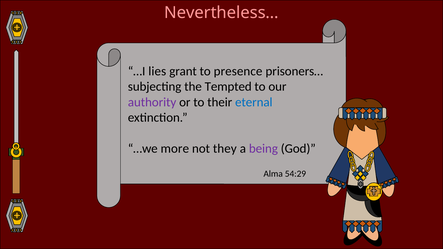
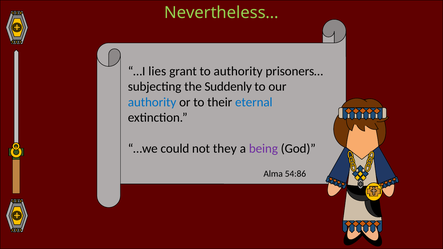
Nevertheless… colour: pink -> light green (221, 13)
to presence: presence -> authority (238, 71)
Tempted: Tempted -> Suddenly (228, 87)
authority colour: purple -> blue (152, 102)
more: more -> could (175, 149)
54:29: 54:29 -> 54:86 (295, 174)
